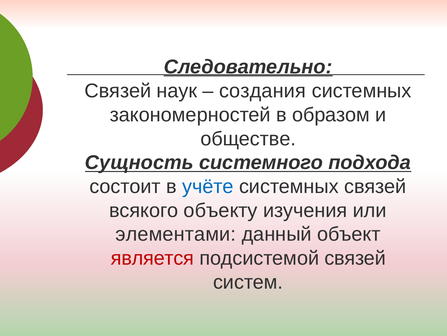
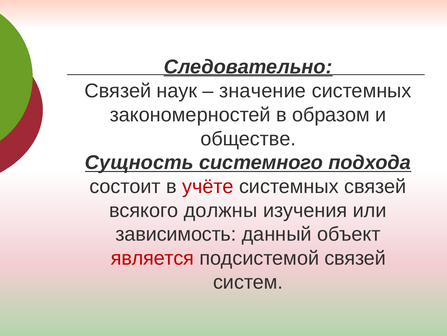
создания: создания -> значение (263, 91)
учёте colour: blue -> red (208, 186)
объекту: объекту -> должны (221, 210)
элементами: элементами -> зависимость (176, 234)
